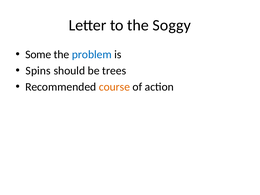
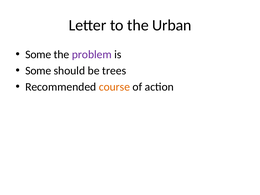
Soggy: Soggy -> Urban (172, 25)
problem colour: blue -> purple (92, 55)
Spins: Spins -> Some (38, 71)
